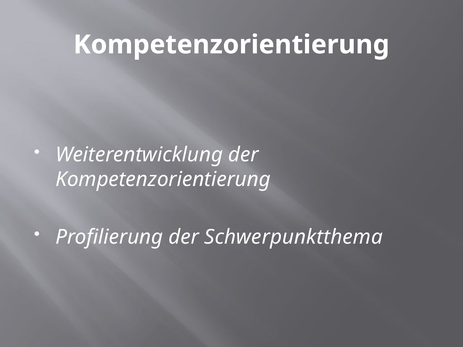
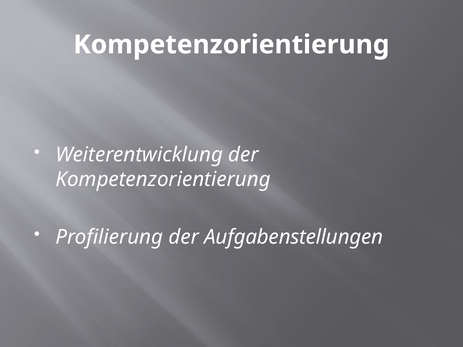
Schwerpunktthema: Schwerpunktthema -> Aufgabenstellungen (294, 237)
